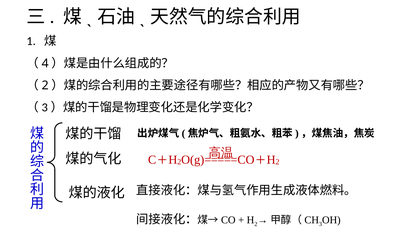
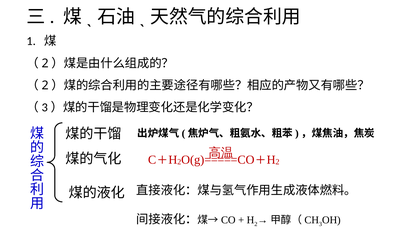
4: 4 -> 2 (45, 63)
